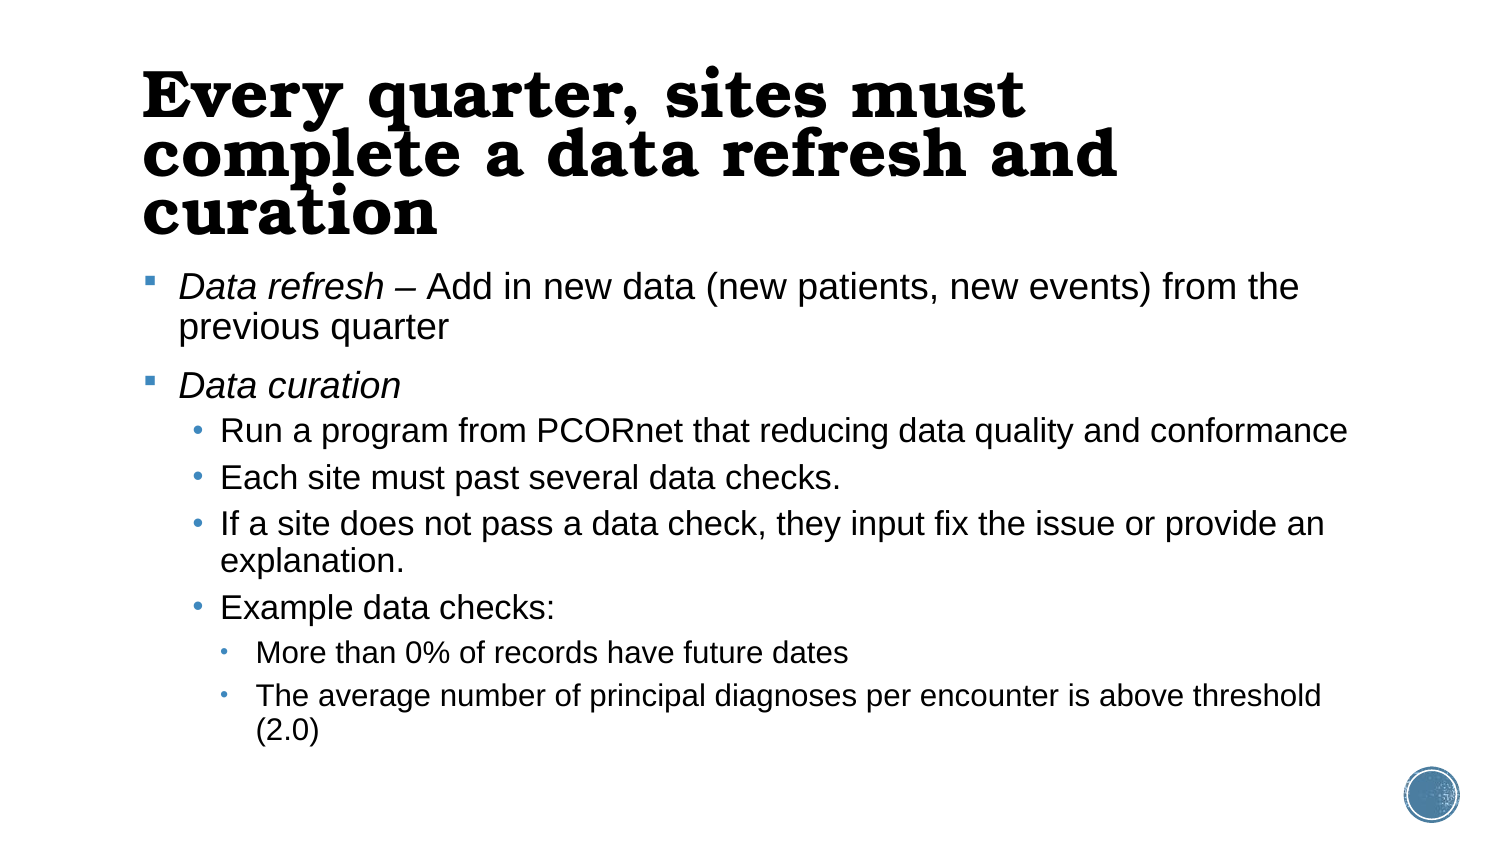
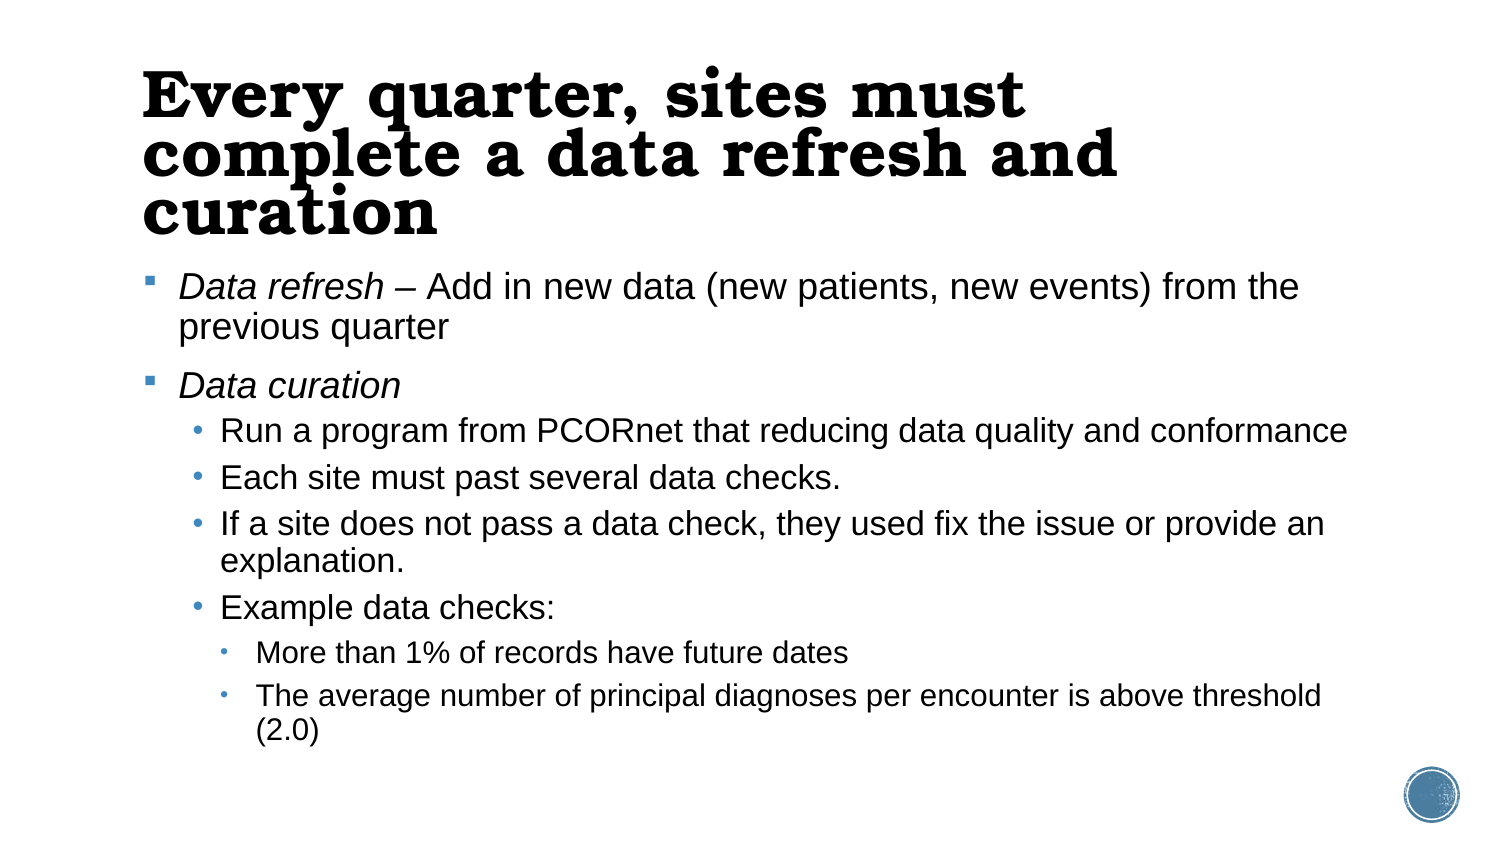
input: input -> used (888, 525)
0%: 0% -> 1% (428, 653)
